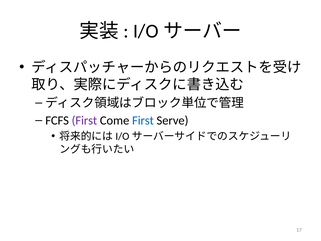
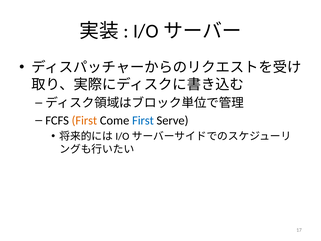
First colour: purple -> orange (84, 120)
